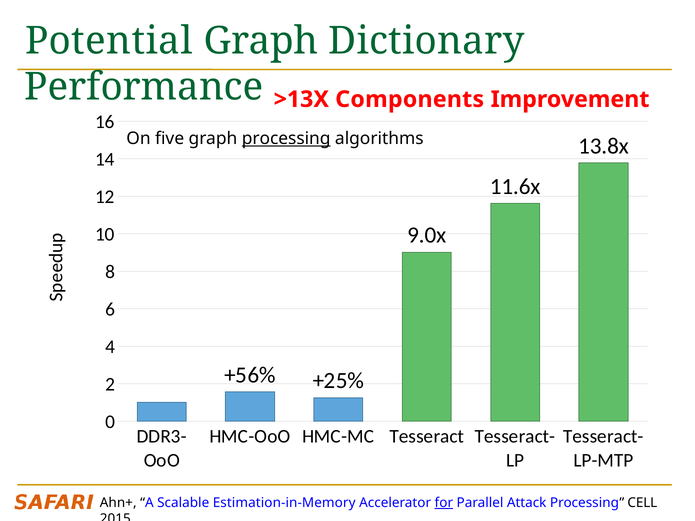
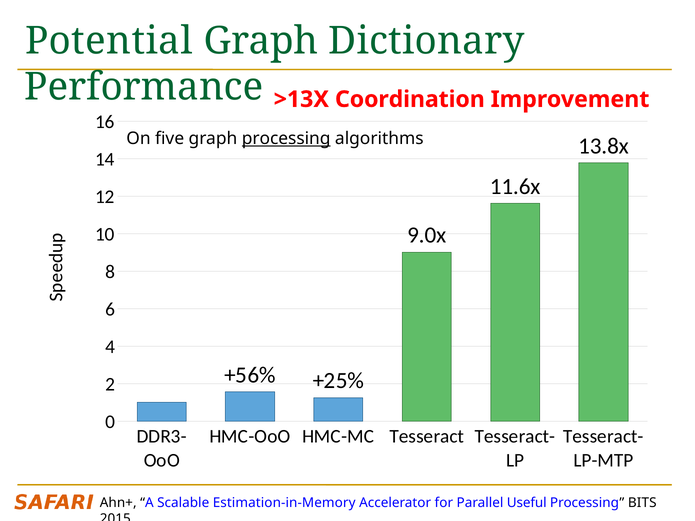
Components: Components -> Coordination (410, 99)
for underline: present -> none (444, 503)
Attack: Attack -> Useful (527, 503)
CELL: CELL -> BITS (642, 503)
